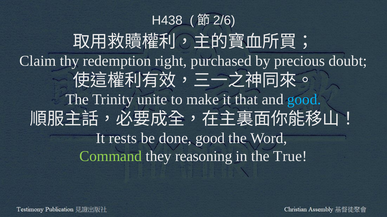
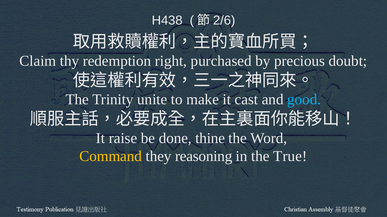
that: that -> cast (246, 100)
rests: rests -> raise (123, 139)
done good: good -> thine (210, 139)
Command colour: light green -> yellow (111, 157)
